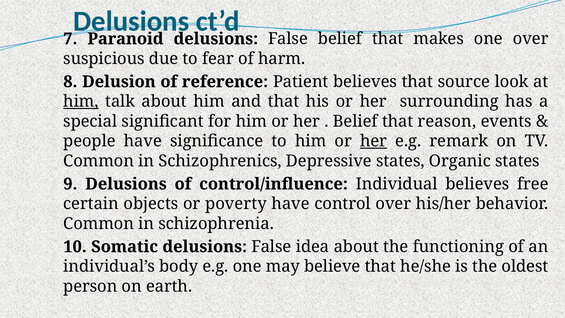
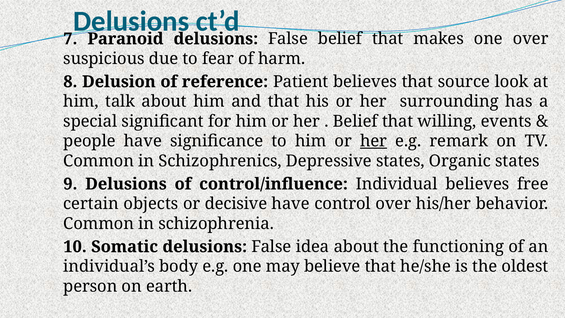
him underline: present -> none (81, 101)
reason: reason -> willing (447, 121)
poverty: poverty -> decisive (236, 204)
